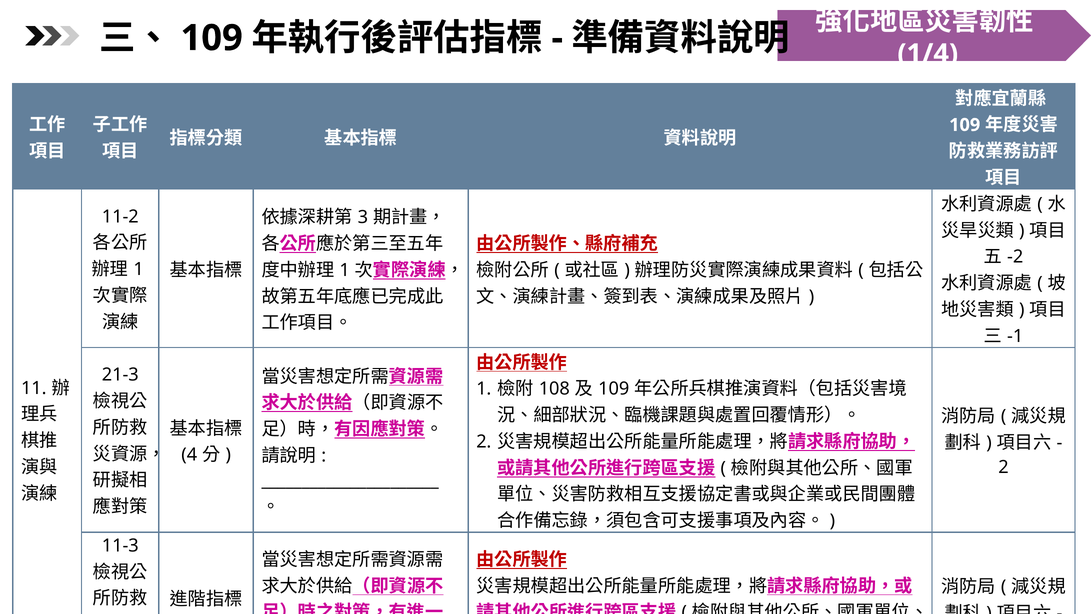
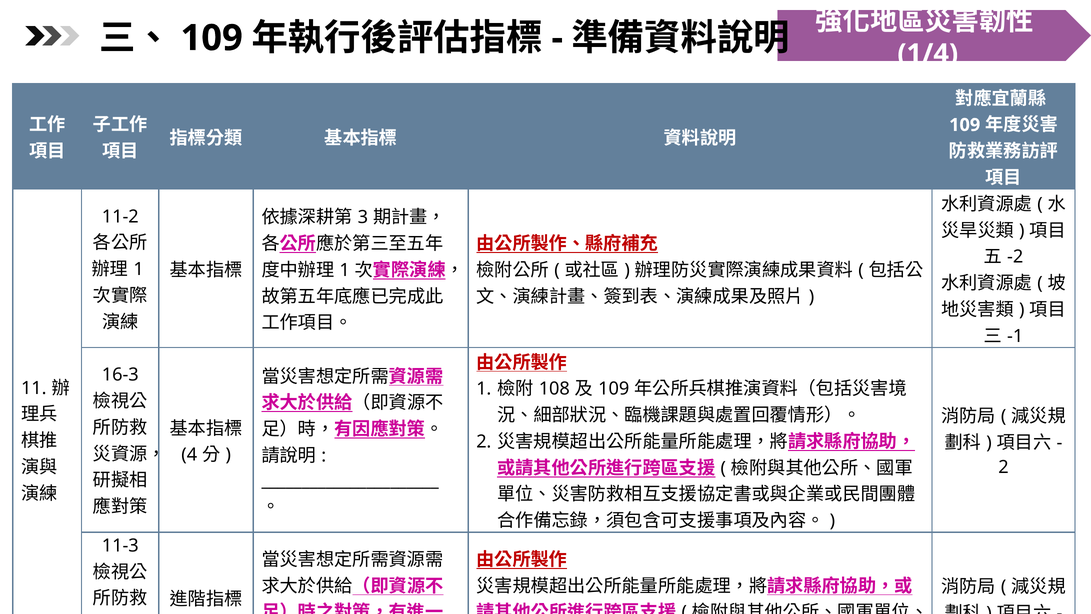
21-3: 21-3 -> 16-3 (120, 375)
